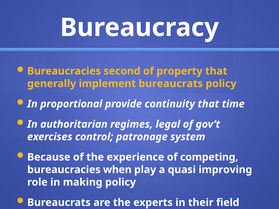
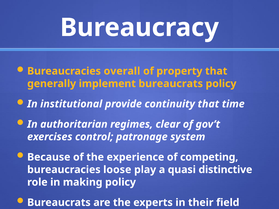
second: second -> overall (122, 71)
proportional: proportional -> institutional (71, 104)
legal: legal -> clear (168, 124)
when: when -> loose (117, 170)
improving: improving -> distinctive (225, 170)
